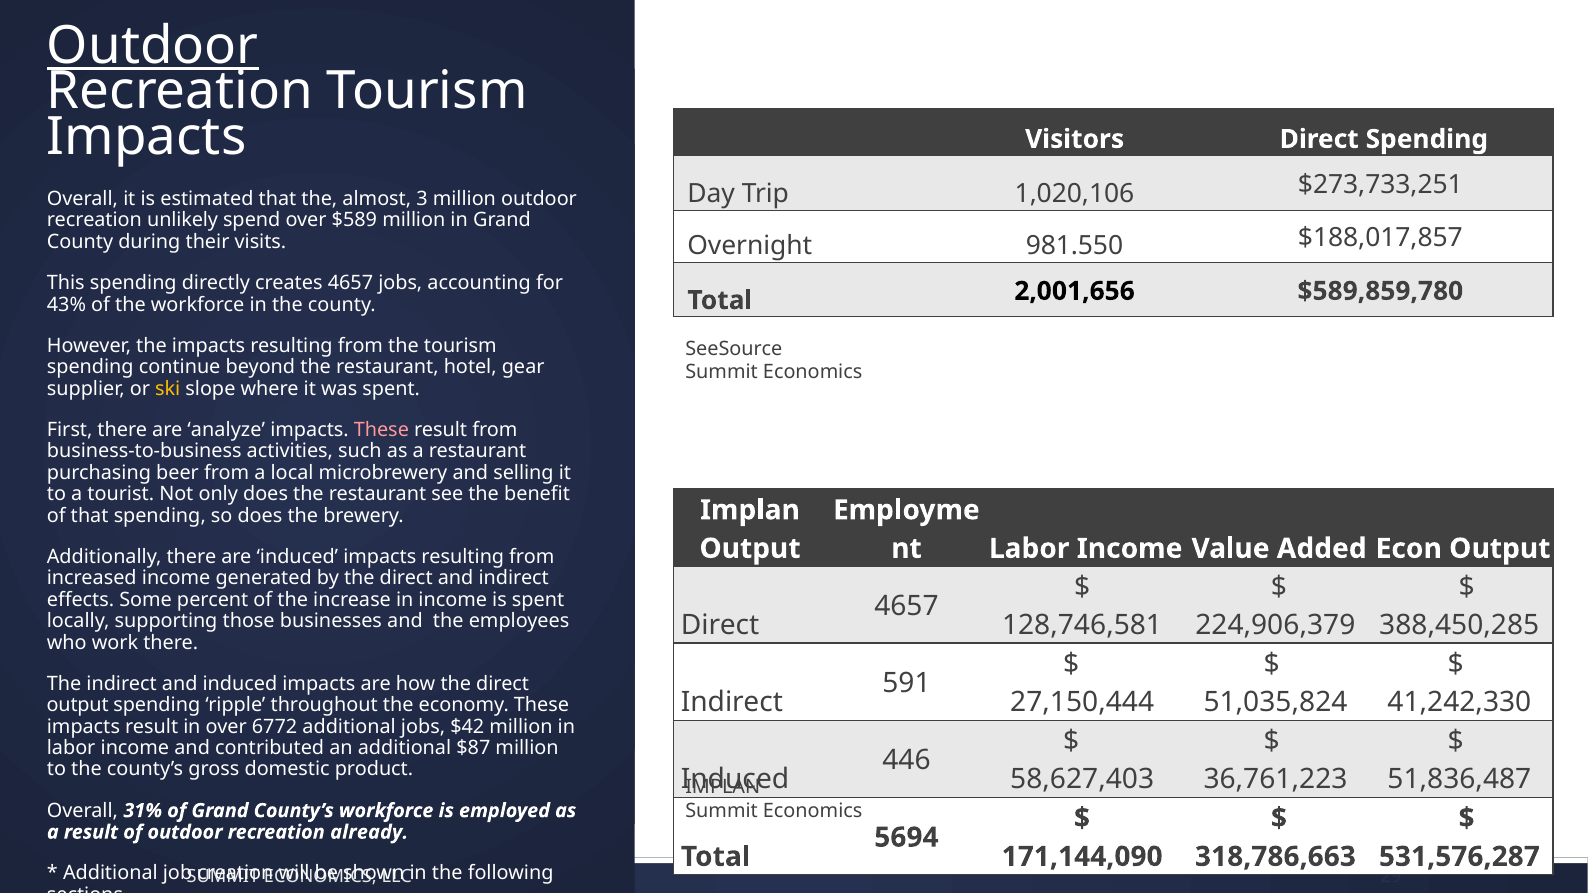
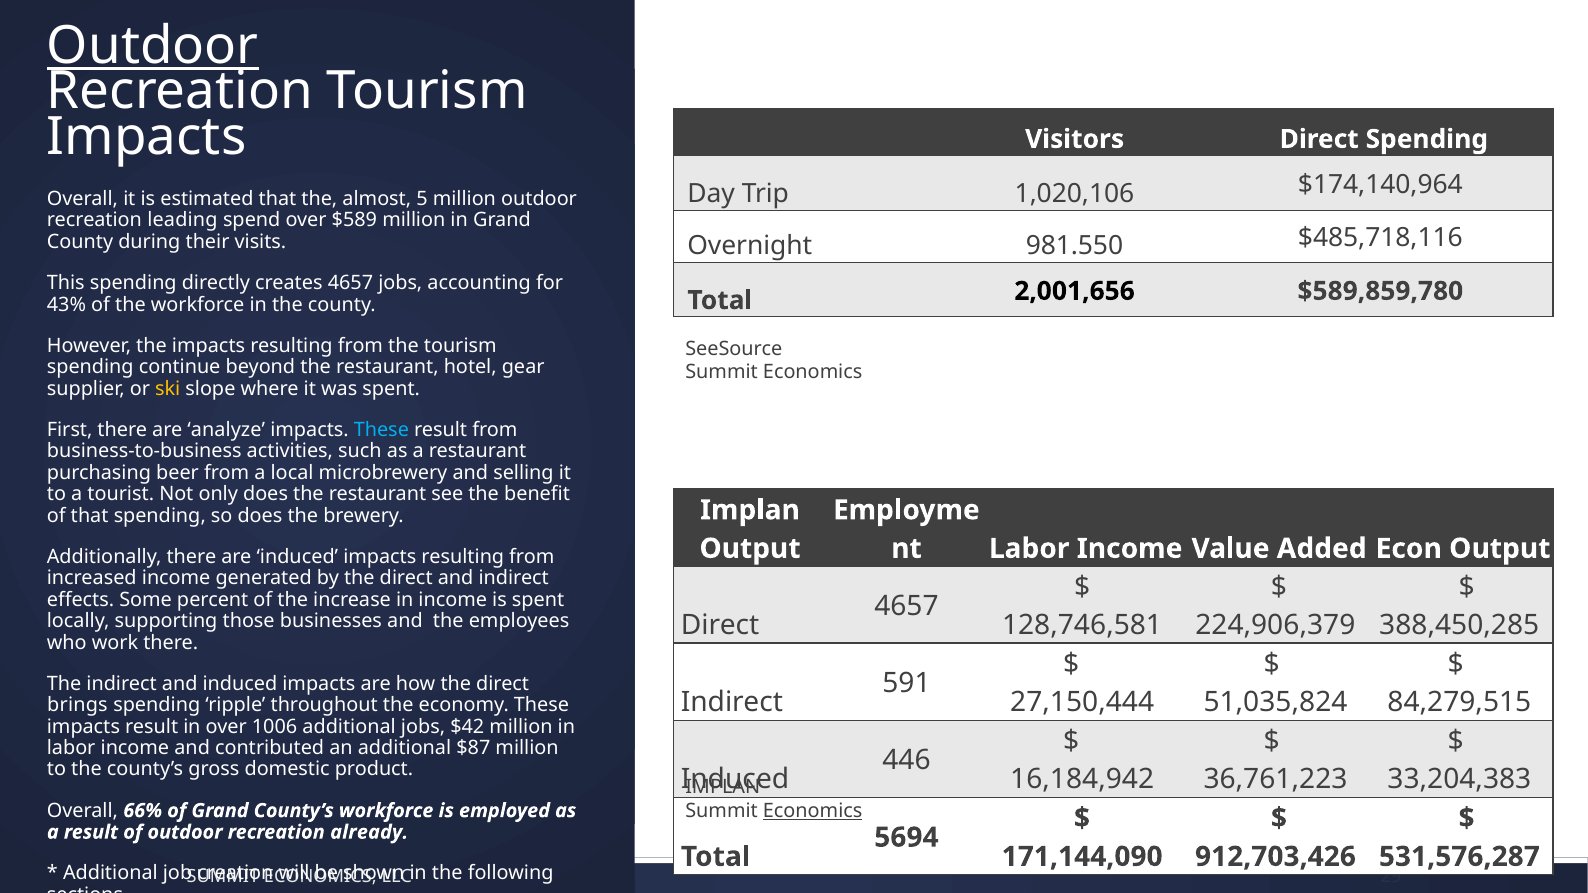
$273,733,251: $273,733,251 -> $174,140,964 (1380, 185)
3: 3 -> 5 (422, 199)
unlikely: unlikely -> leading (182, 220)
$188,017,857: $188,017,857 -> $485,718,116 (1380, 238)
These colour: pink -> light blue (381, 430)
41,242,330: 41,242,330 -> 84,279,515 (1459, 703)
output: output -> brings (77, 705)
6772: 6772 -> 1006 (275, 727)
58,627,403: 58,627,403 -> 16,184,942 (1082, 780)
51,836,487: 51,836,487 -> 33,204,383 (1459, 780)
31%: 31% -> 66% (143, 811)
Economics underline: none -> present (813, 811)
318,786,663: 318,786,663 -> 912,703,426 (1275, 857)
